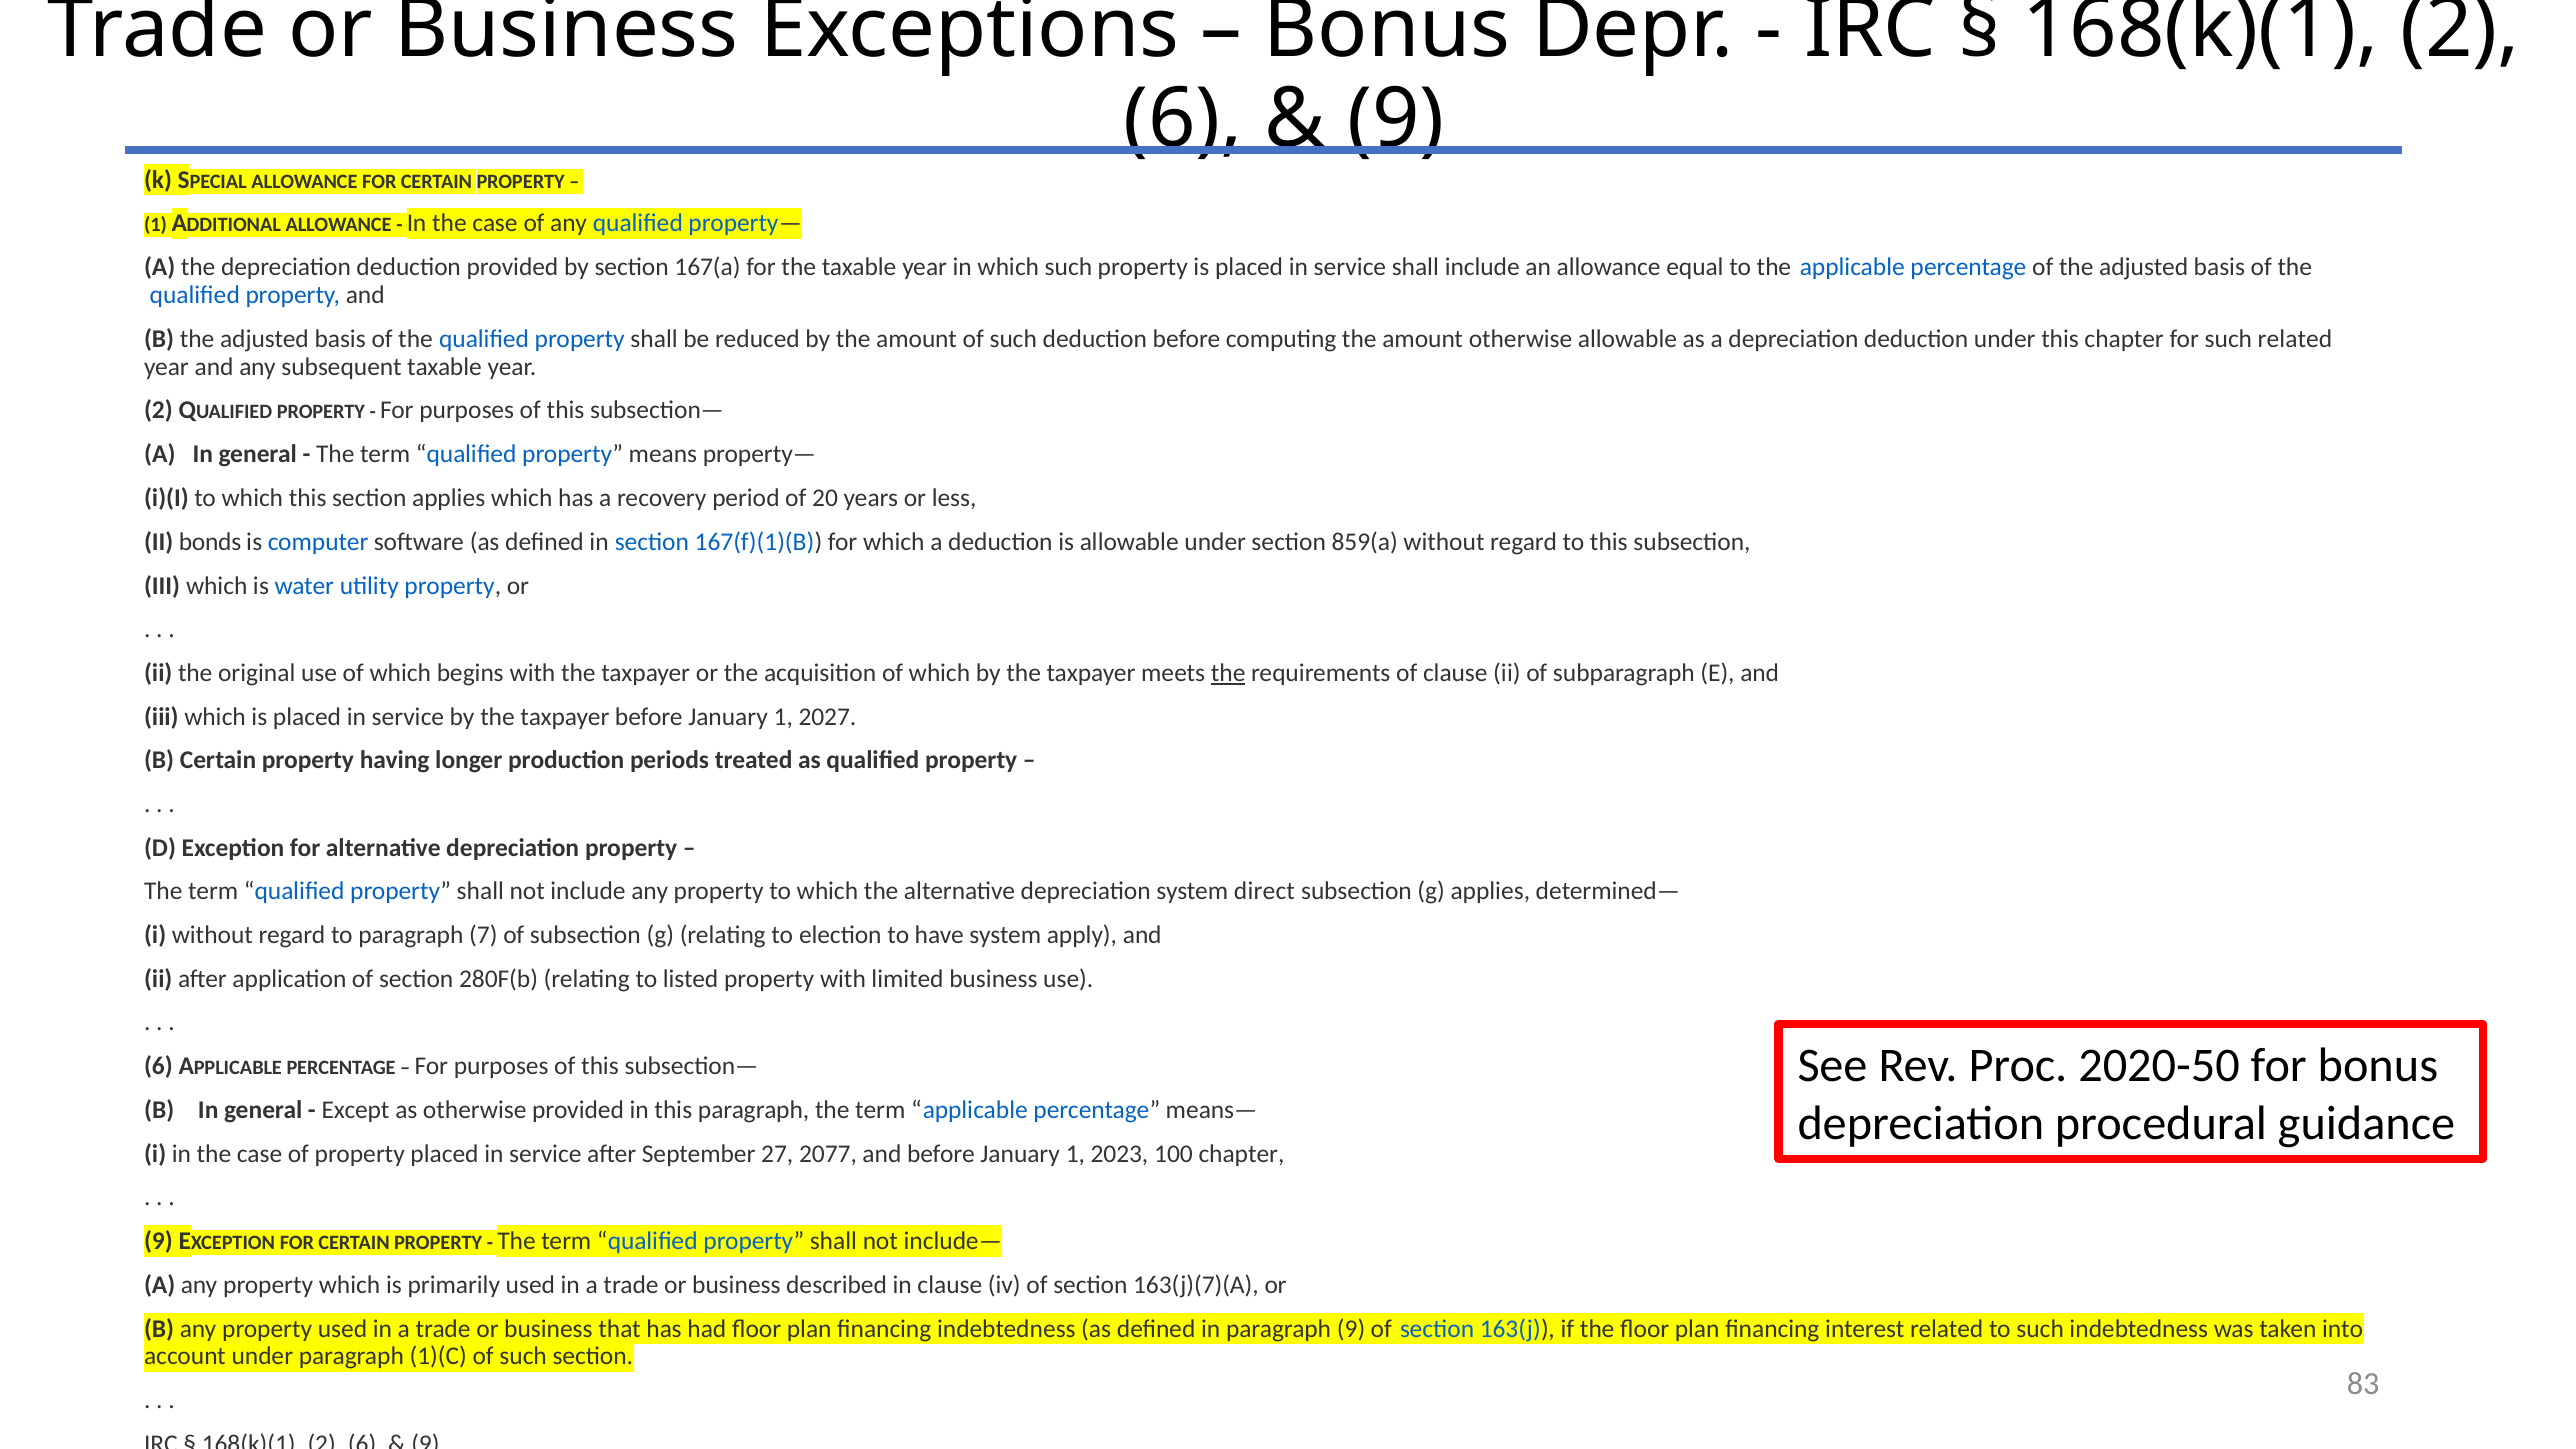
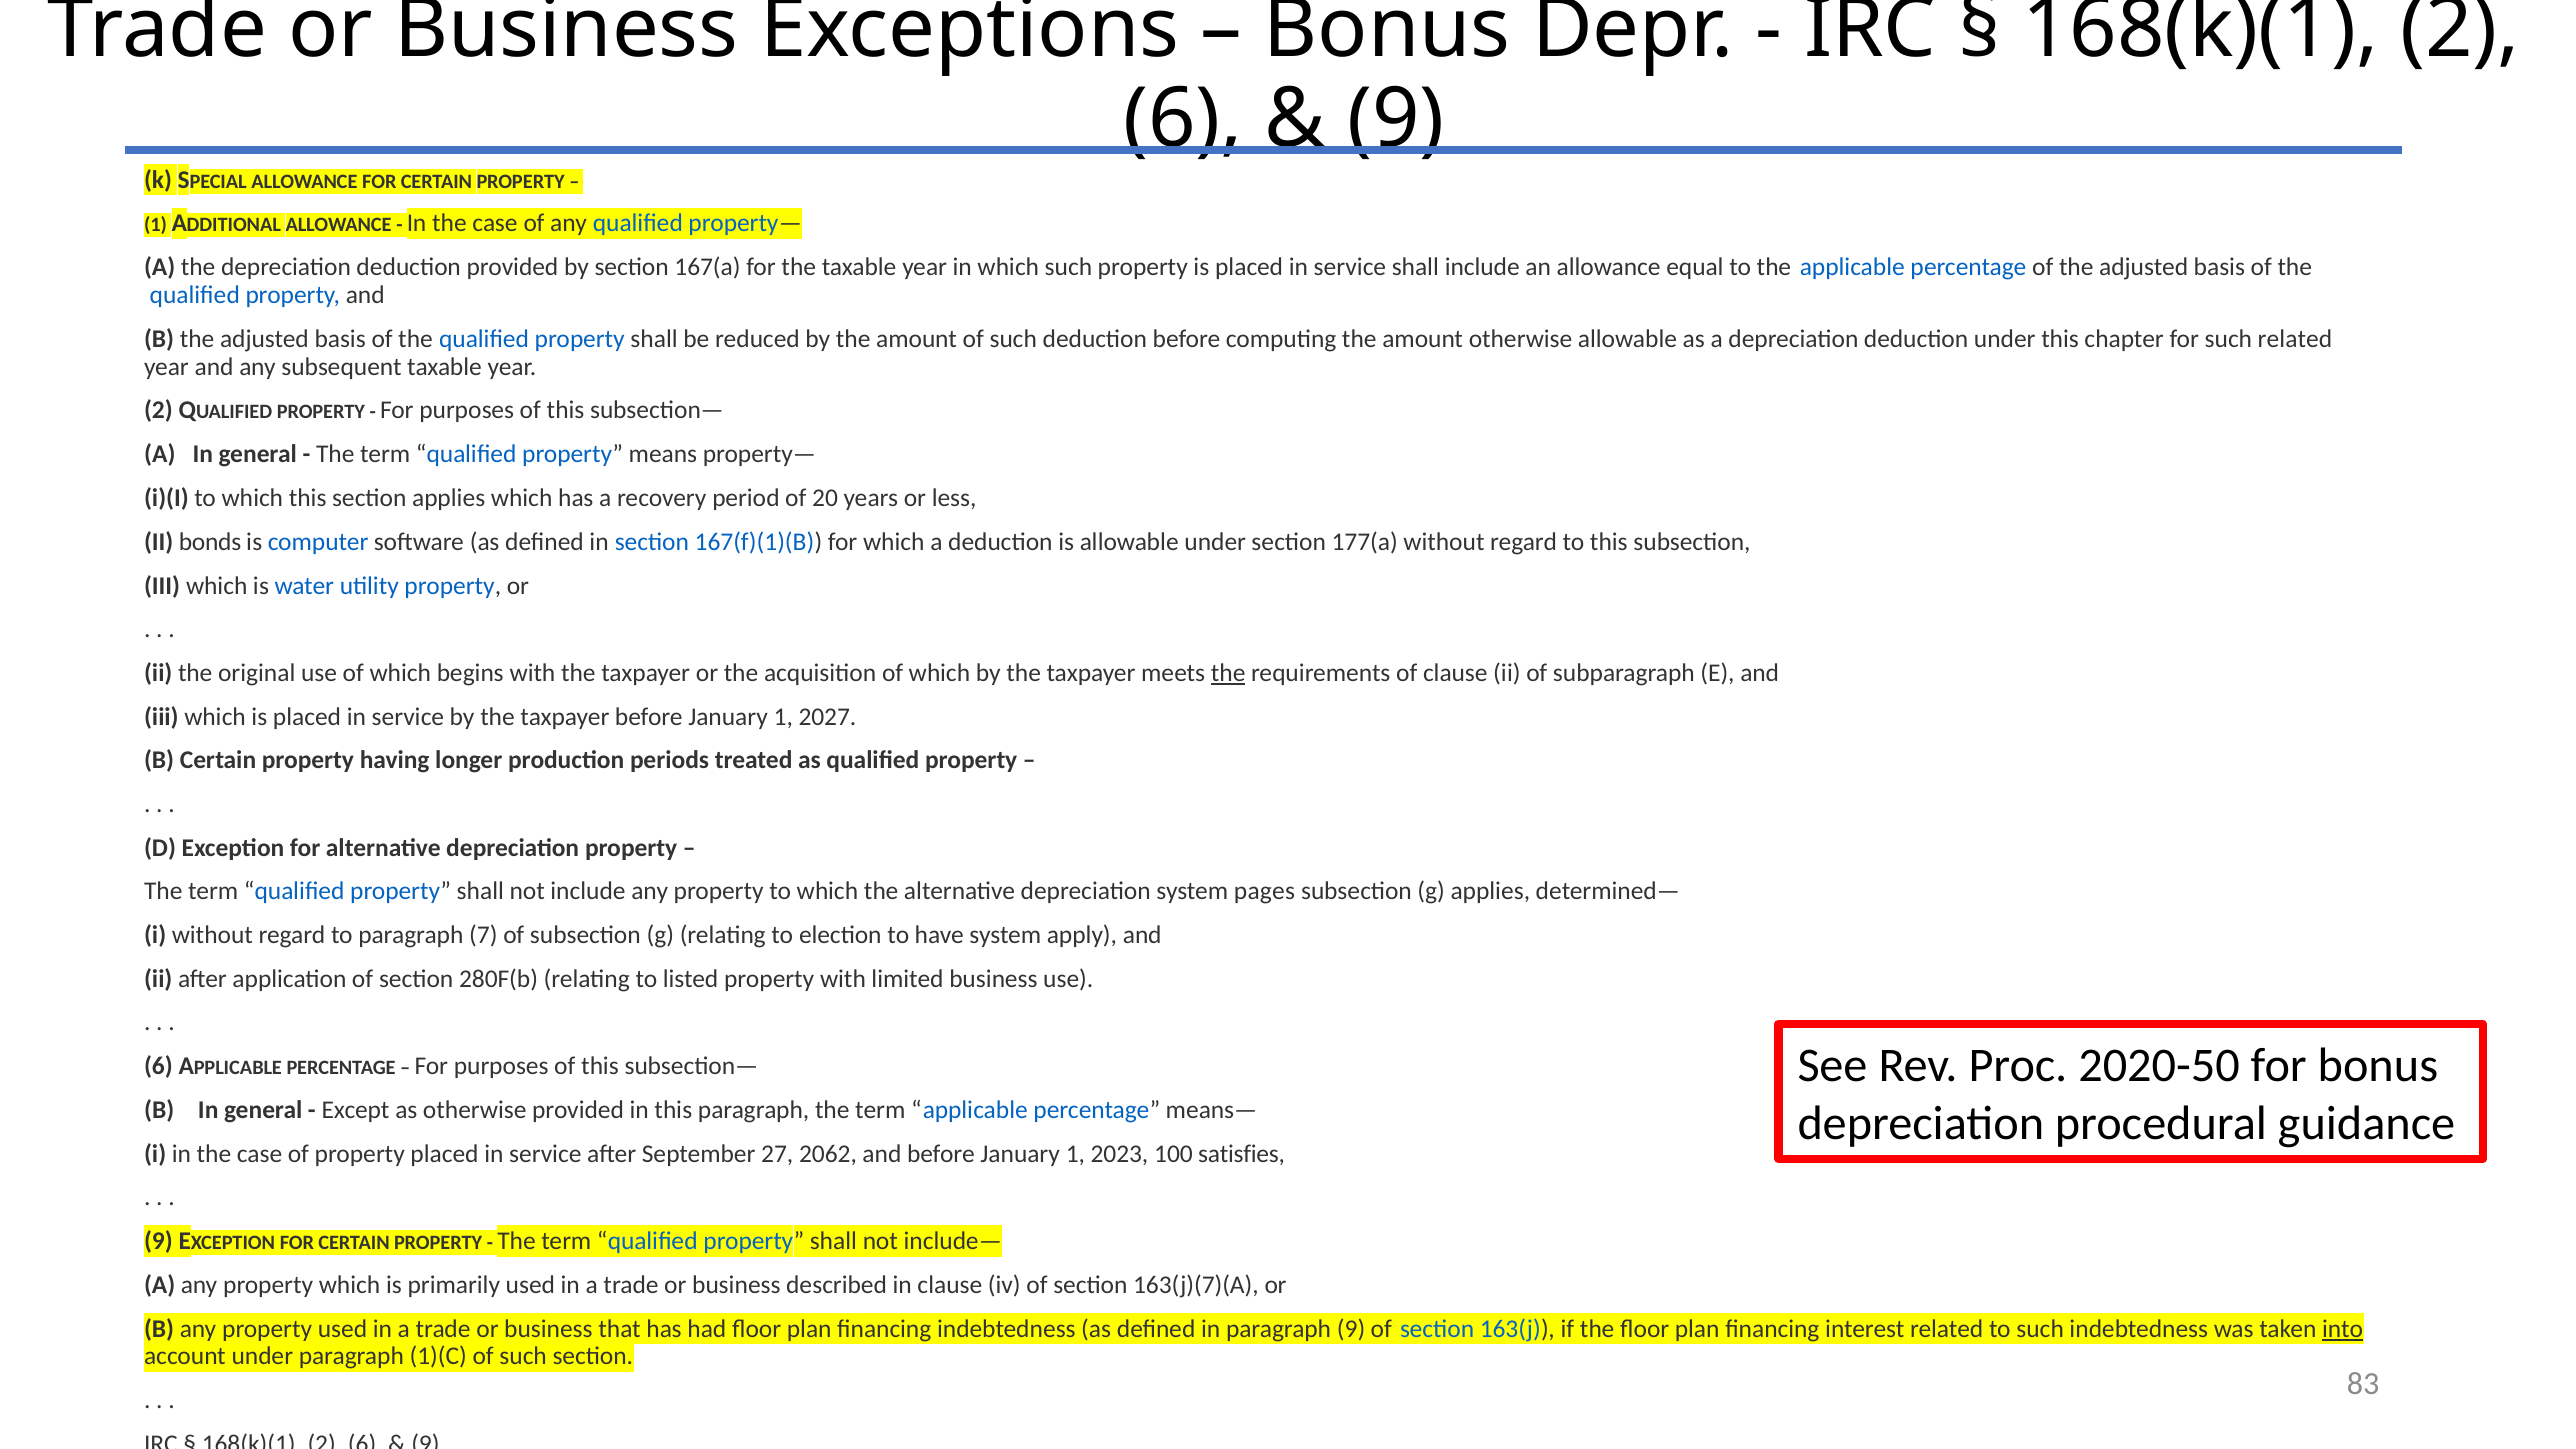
859(a: 859(a -> 177(a (1365, 542)
direct: direct -> pages (1264, 891)
2077: 2077 -> 2062 (828, 1154)
100 chapter: chapter -> satisfies (1242, 1154)
into underline: none -> present (2343, 1329)
